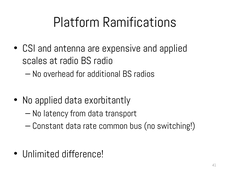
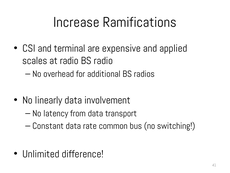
Platform: Platform -> Increase (76, 22)
antenna: antenna -> terminal (70, 48)
No applied: applied -> linearly (49, 100)
exorbitantly: exorbitantly -> involvement (107, 100)
